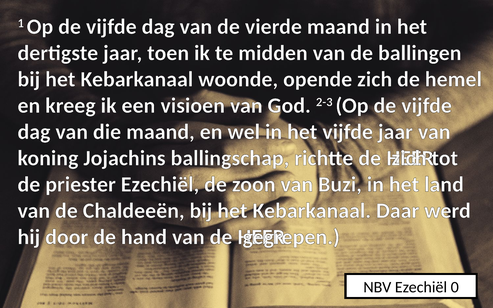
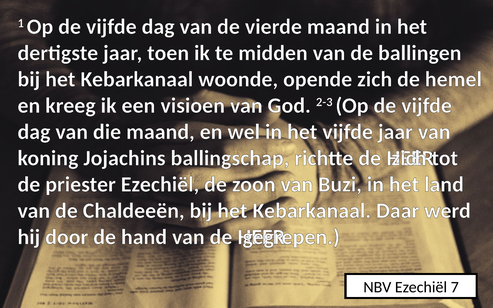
0: 0 -> 7 (455, 287)
